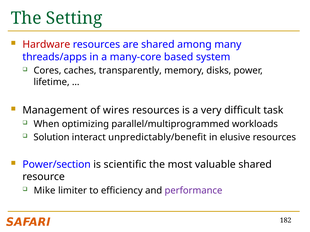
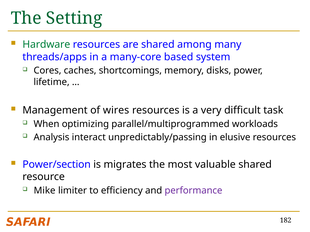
Hardware colour: red -> green (46, 45)
transparently: transparently -> shortcomings (130, 71)
Solution: Solution -> Analysis (51, 138)
unpredictably/benefit: unpredictably/benefit -> unpredictably/passing (157, 138)
scientific: scientific -> migrates (125, 165)
